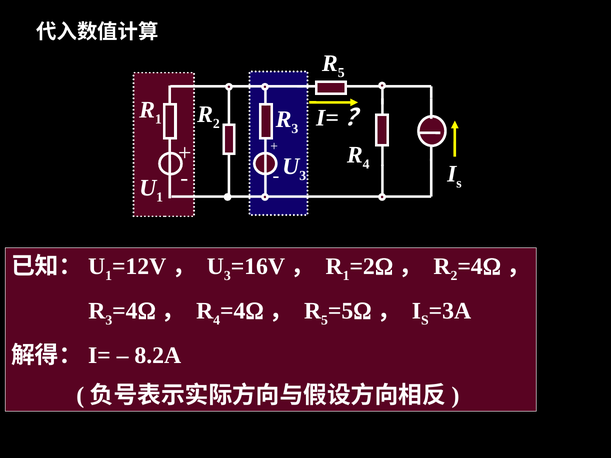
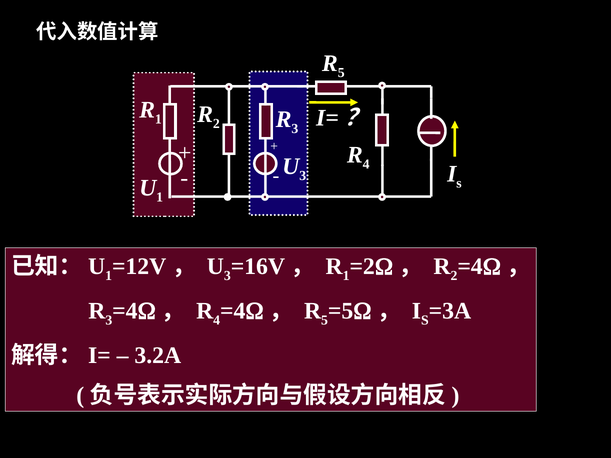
8.2A: 8.2A -> 3.2A (158, 355)
